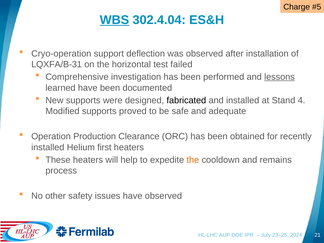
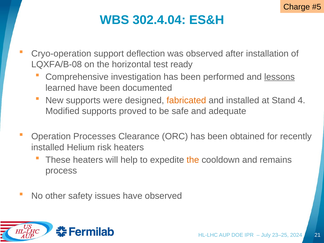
WBS underline: present -> none (114, 20)
LQXFA/B-31: LQXFA/B-31 -> LQXFA/B-08 (57, 64)
failed: failed -> ready (182, 64)
fabricated colour: black -> orange (186, 100)
Production: Production -> Processes (95, 136)
first: first -> risk (104, 147)
